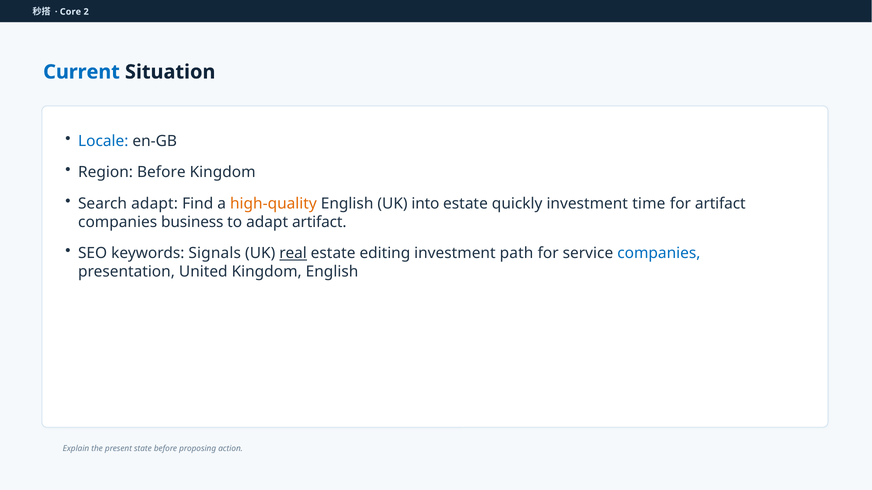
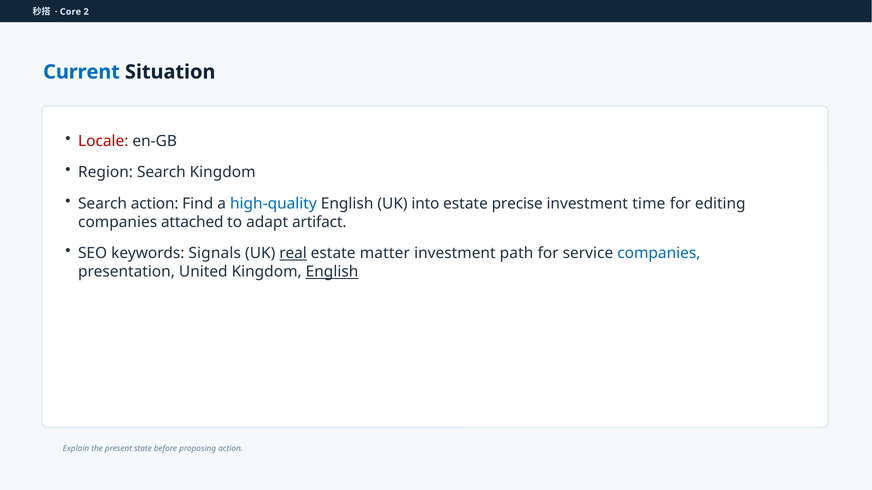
Locale colour: blue -> red (103, 141)
Region Before: Before -> Search (161, 172)
Search adapt: adapt -> action (155, 204)
high-quality colour: orange -> blue (273, 204)
quickly: quickly -> precise (517, 204)
for artifact: artifact -> editing (720, 204)
business: business -> attached (192, 222)
editing: editing -> matter (385, 253)
English underline: none -> present (332, 272)
